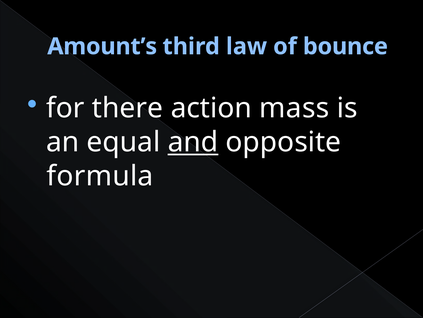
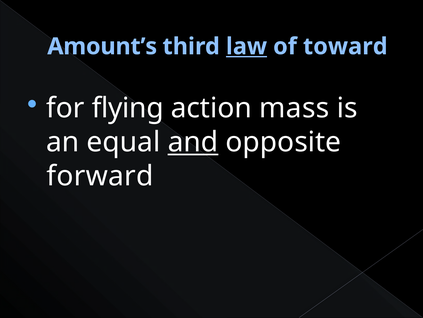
law underline: none -> present (246, 46)
bounce: bounce -> toward (345, 46)
there: there -> flying (128, 108)
formula: formula -> forward (100, 176)
